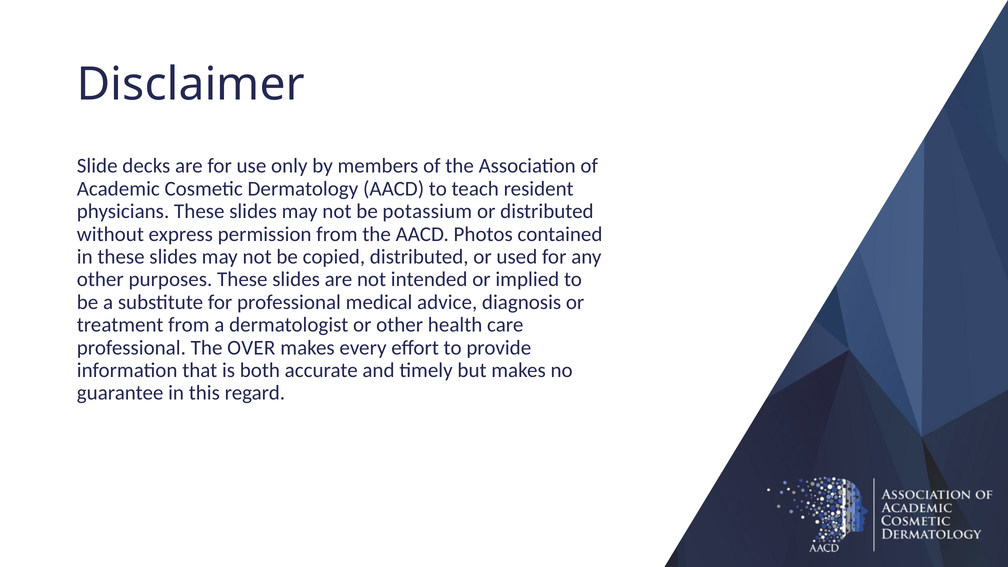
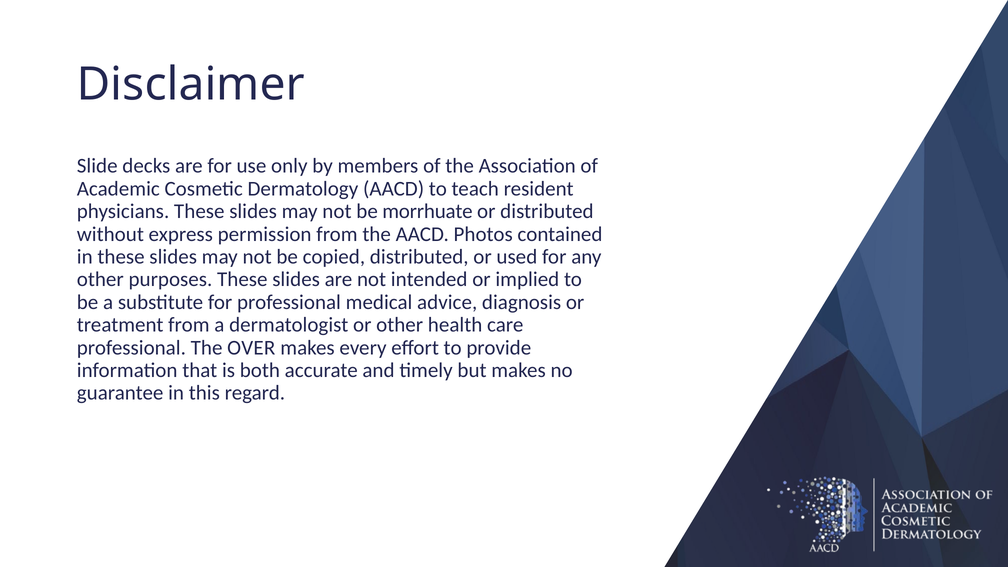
potassium: potassium -> morrhuate (427, 211)
